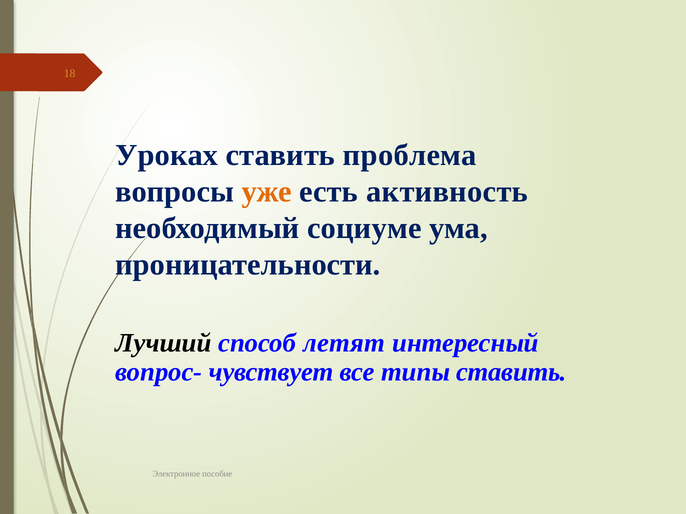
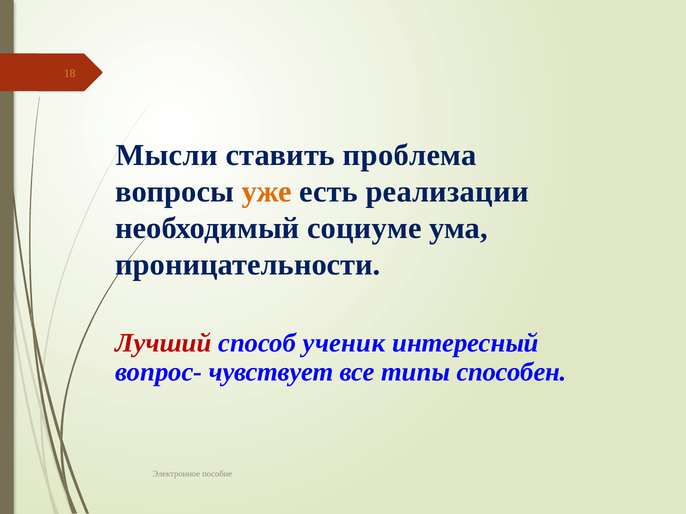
Уроках: Уроках -> Мысли (167, 155)
активность: активность -> реализации (447, 192)
Лучший colour: black -> red (164, 343)
летят: летят -> ученик (344, 343)
типы ставить: ставить -> способен (511, 372)
